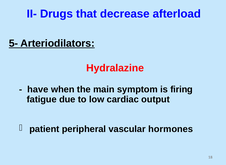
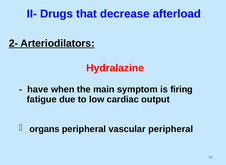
5-: 5- -> 2- (13, 43)
patient: patient -> organs (44, 129)
vascular hormones: hormones -> peripheral (171, 129)
